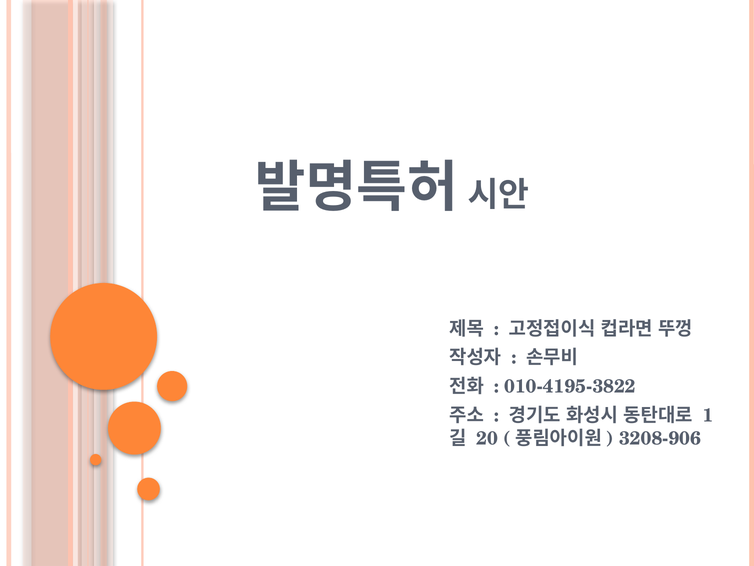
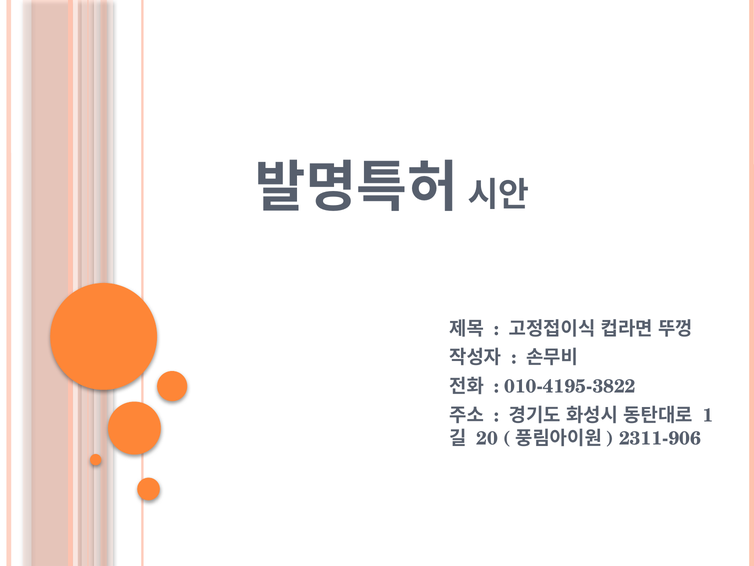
3208-906: 3208-906 -> 2311-906 (660, 438)
